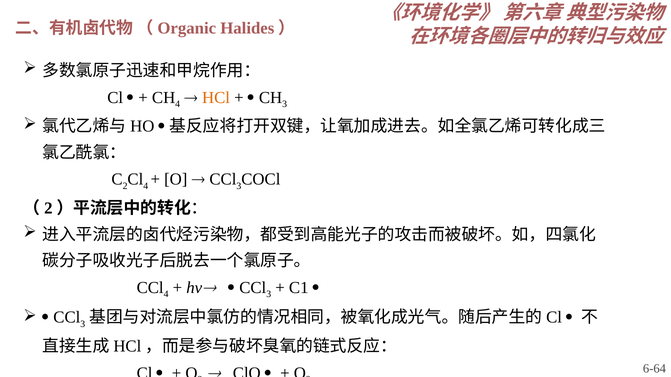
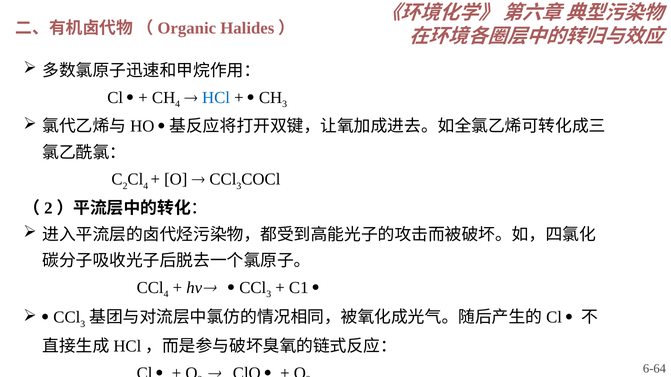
HCl colour: orange -> blue (216, 98)
